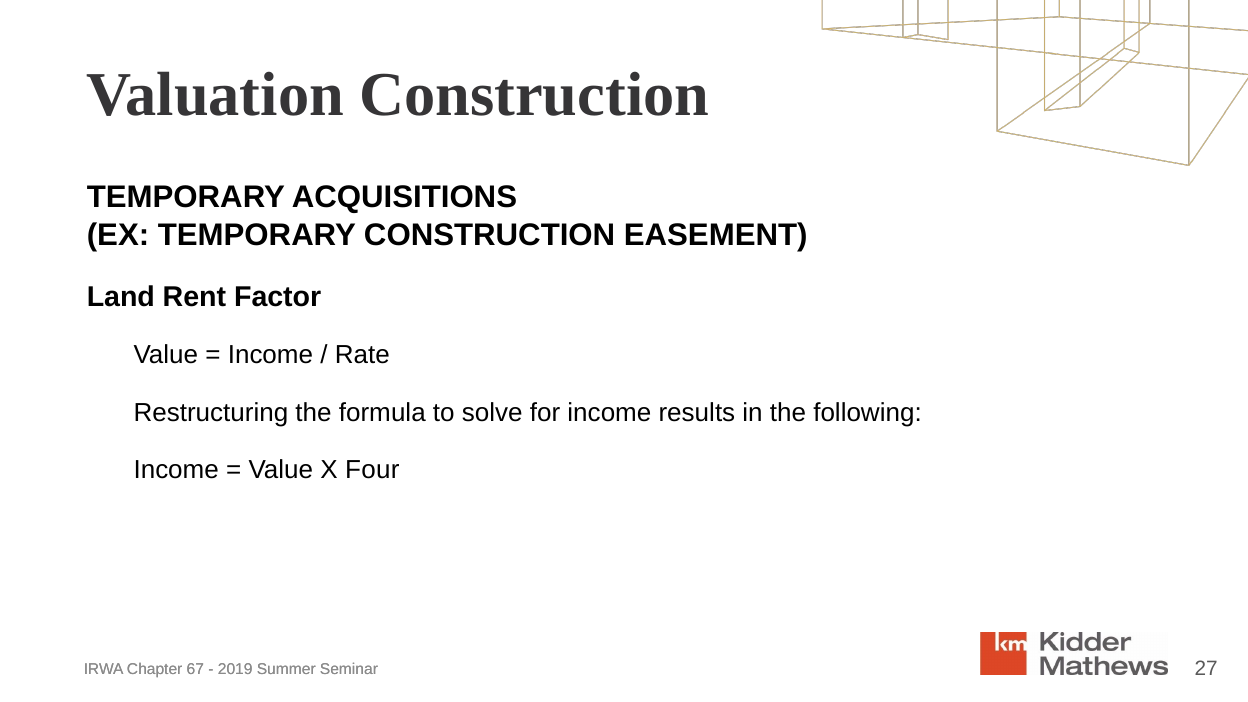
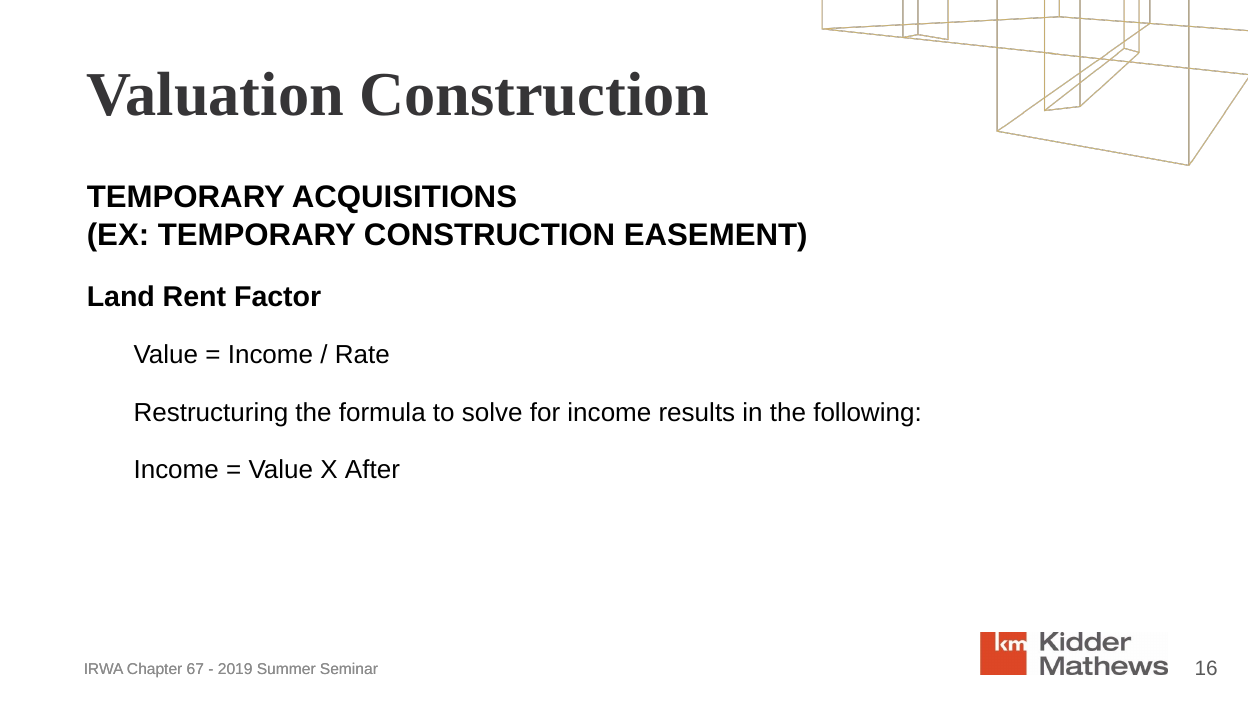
Four: Four -> After (372, 470)
27: 27 -> 16 (1206, 668)
